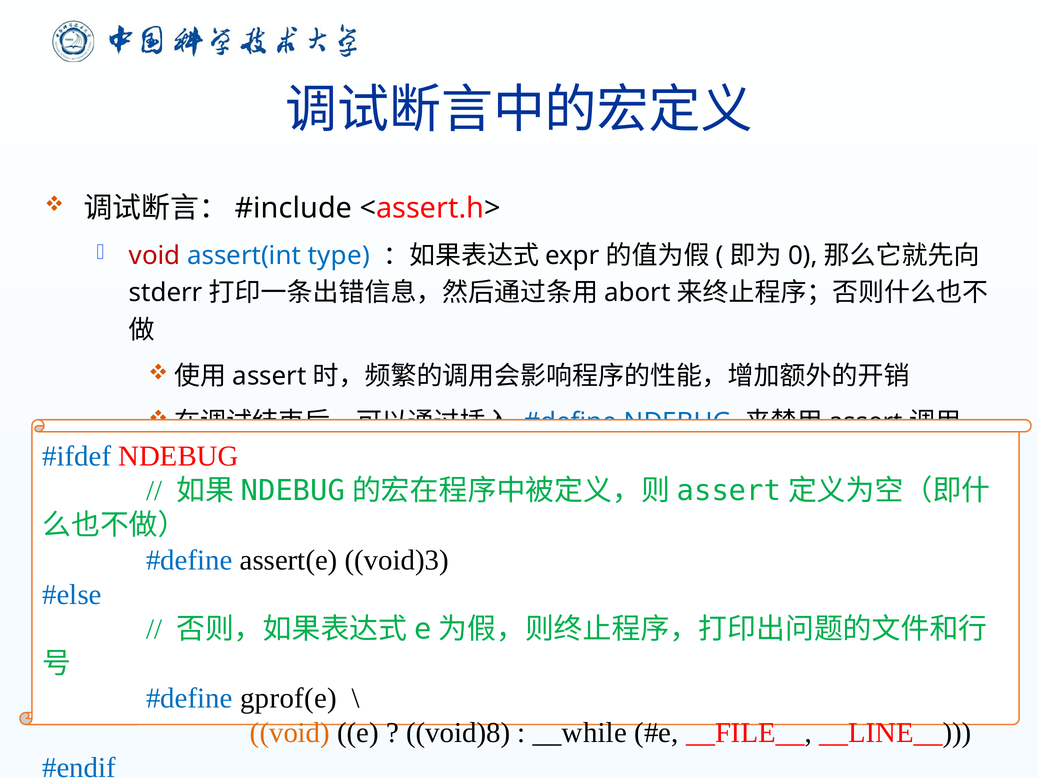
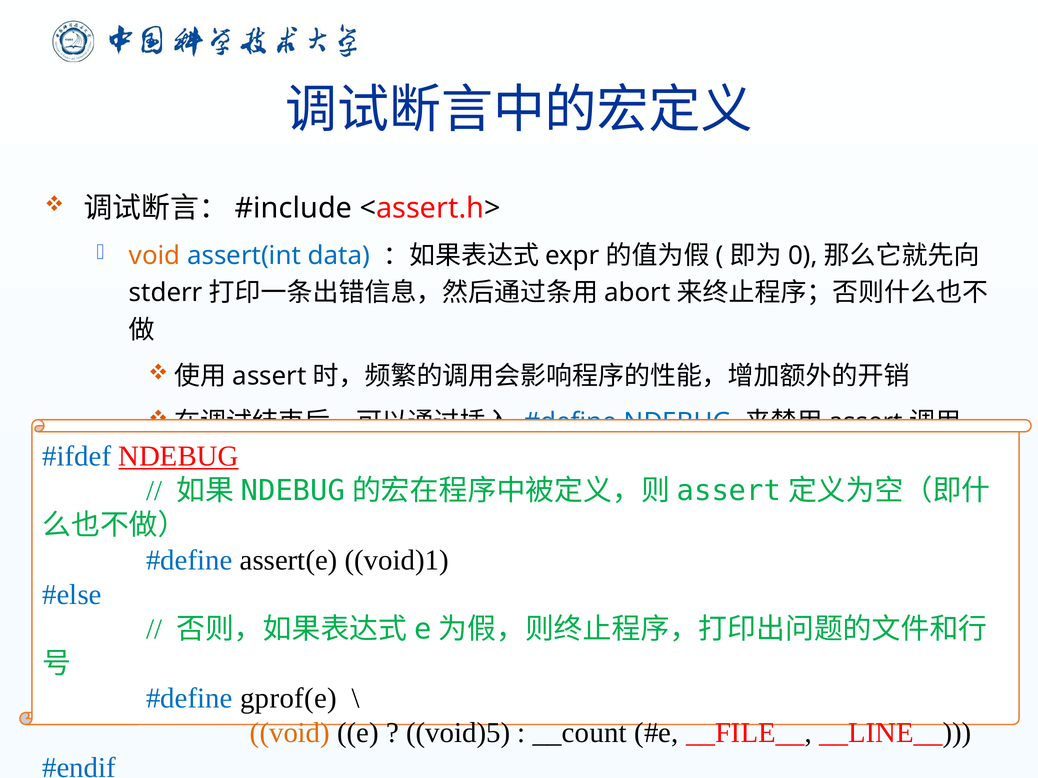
void colour: red -> orange (155, 256)
type: type -> data (339, 256)
NDEBUG underline: none -> present (178, 457)
void)3: void)3 -> void)1 (397, 560)
void)8: void)8 -> void)5 (458, 733)
__while: __while -> __count (580, 733)
